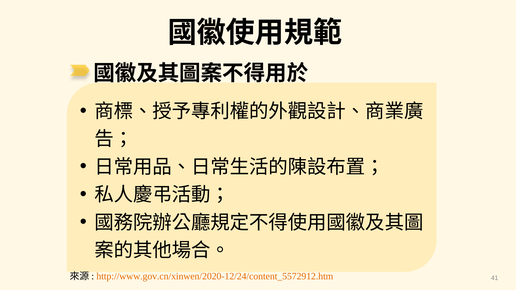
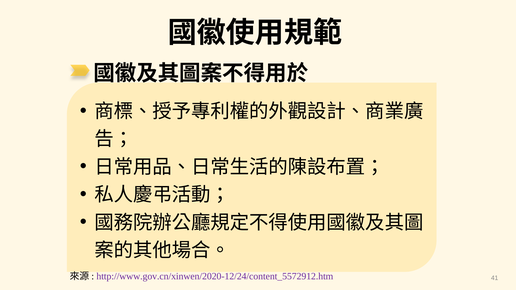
http://www.gov.cn/xinwen/2020-12/24/content_5572912.htm colour: orange -> purple (215, 277)
